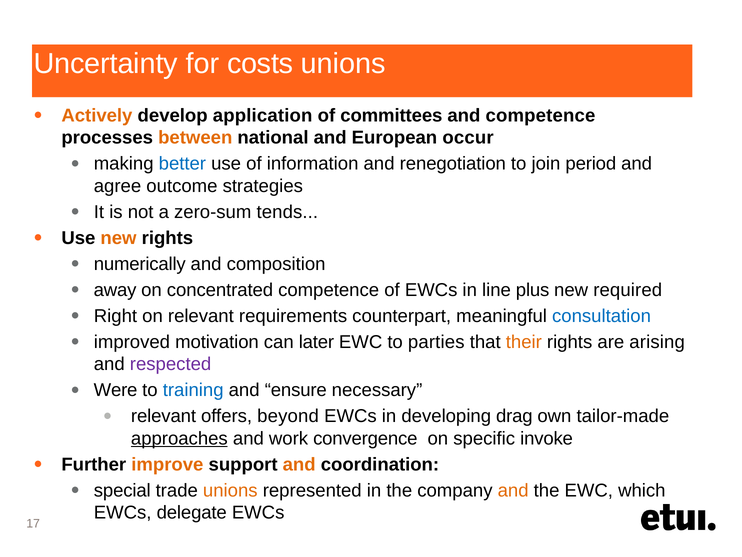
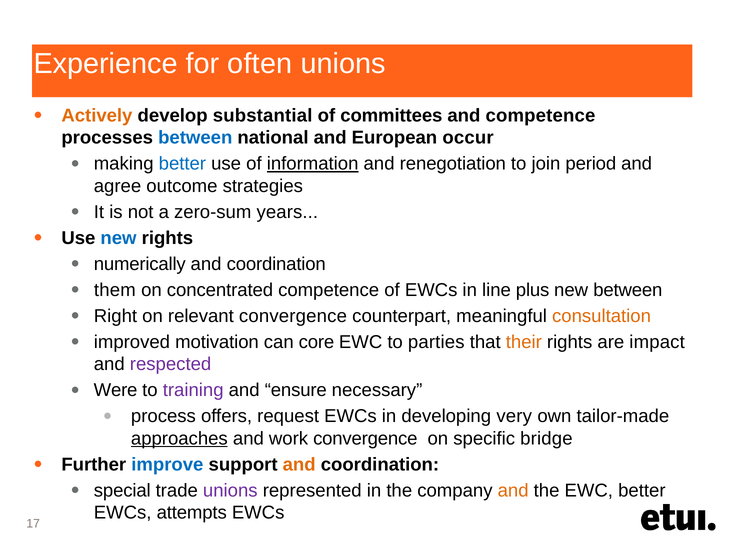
Uncertainty: Uncertainty -> Experience (106, 64)
costs: costs -> often (260, 64)
application: application -> substantial (263, 115)
between colour: orange -> blue (195, 138)
information underline: none -> present (313, 164)
tends: tends -> years (287, 212)
new colour: orange -> blue (118, 238)
composition: composition -> coordination (276, 264)
away: away -> them (115, 290)
new required: required -> between (628, 290)
relevant requirements: requirements -> convergence (293, 316)
consultation colour: blue -> orange (602, 316)
later: later -> core (316, 342)
arising: arising -> impact (657, 342)
training colour: blue -> purple (193, 390)
relevant: relevant -> process (163, 416)
beyond: beyond -> request (288, 416)
drag: drag -> very (514, 416)
invoke: invoke -> bridge (546, 438)
improve colour: orange -> blue (167, 464)
unions colour: orange -> purple (230, 490)
EWC which: which -> better (642, 490)
delegate: delegate -> attempts (192, 512)
